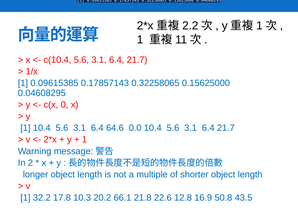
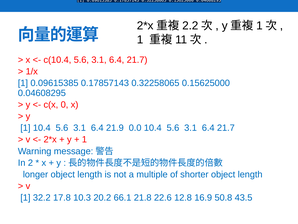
64.6: 64.6 -> 21.9 (115, 128)
